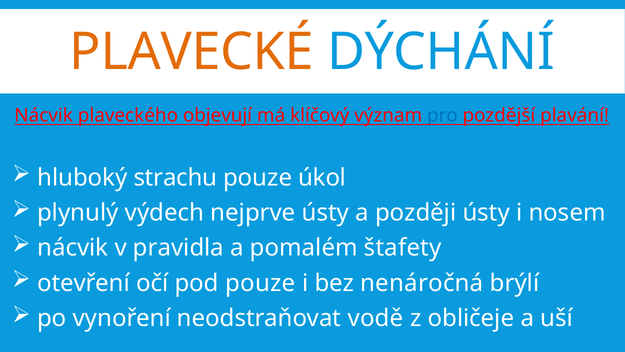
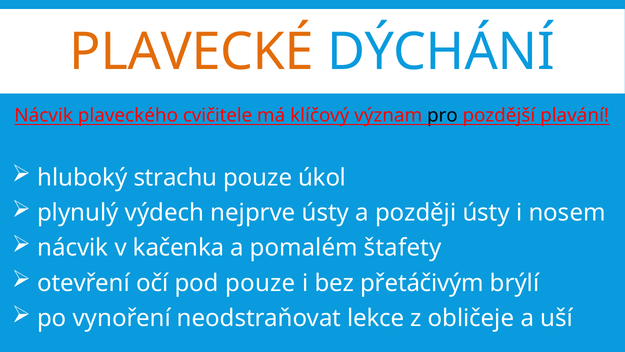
objevují: objevují -> cvičitele (218, 116)
pro colour: blue -> black (442, 116)
pravidla: pravidla -> kačenka (179, 248)
nenáročná: nenáročná -> přetáčivým (422, 283)
vodě: vodě -> lekce (376, 318)
